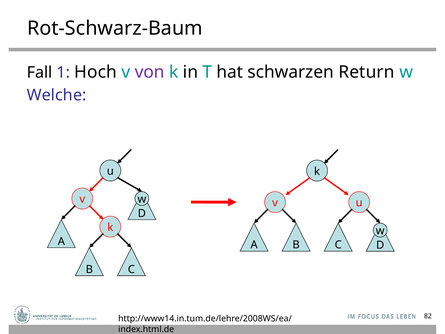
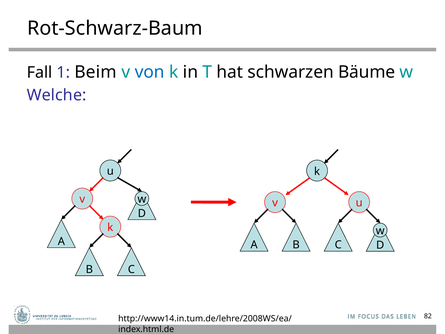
Hoch: Hoch -> Beim (96, 72)
von colour: purple -> blue (150, 72)
Return: Return -> Bäume (367, 72)
